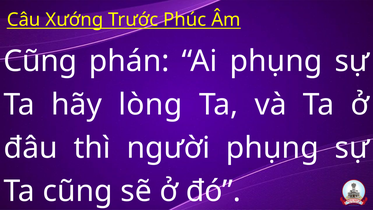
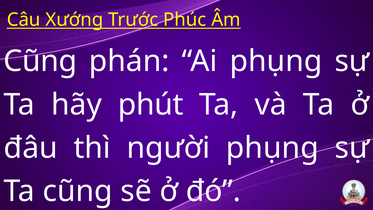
lòng: lòng -> phút (151, 105)
